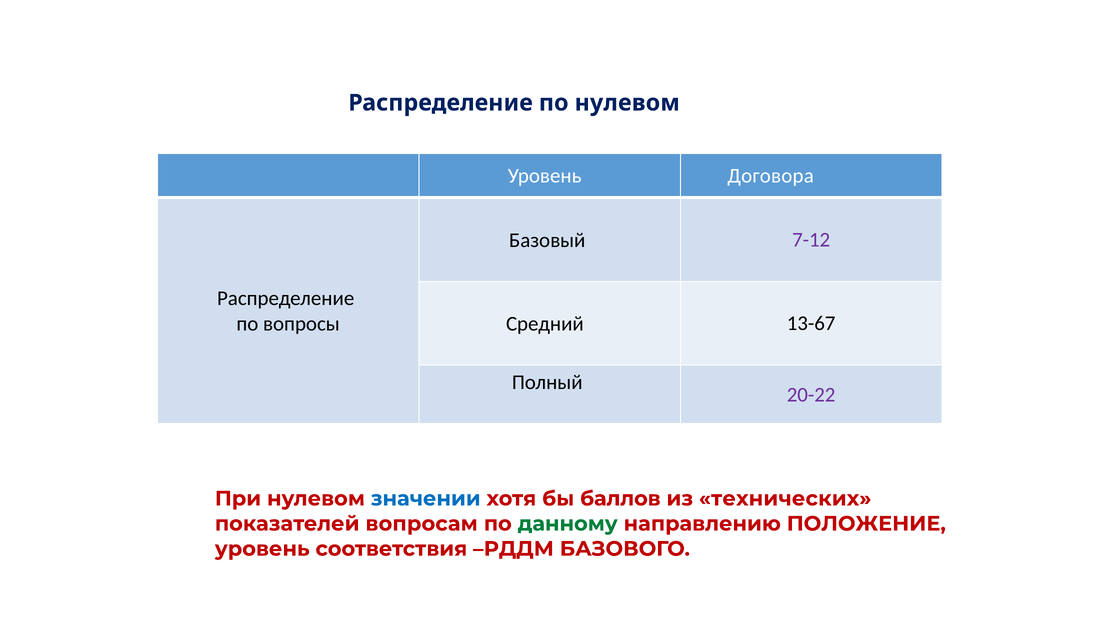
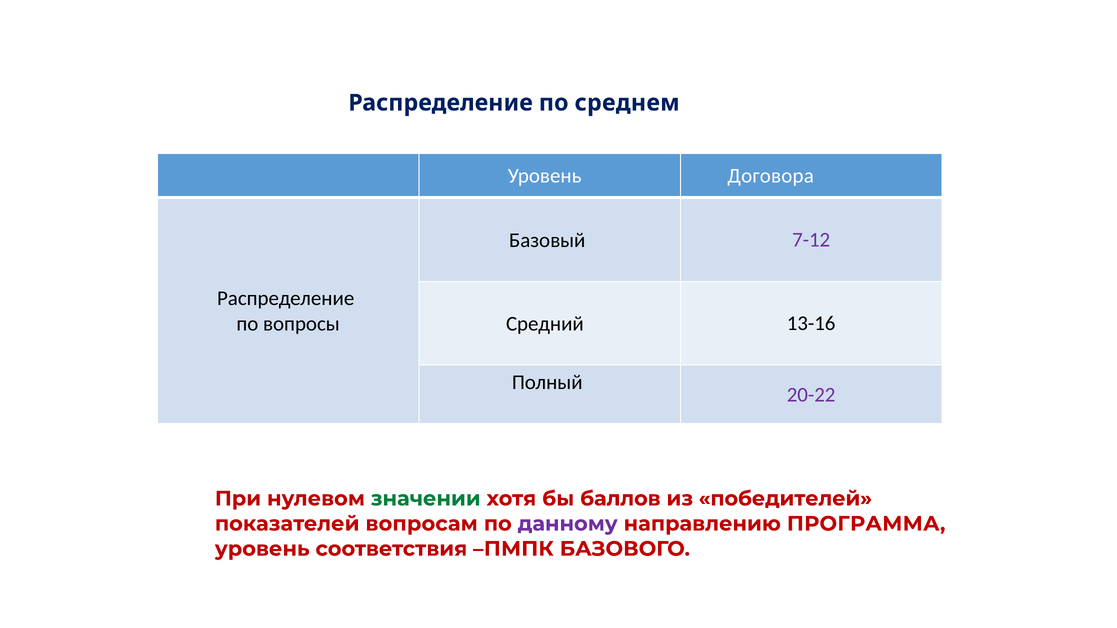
по нулевом: нулевом -> среднем (627, 103)
13-67: 13-67 -> 13-16 (811, 324)
значении colour: blue -> green (426, 499)
технических: технических -> победителей (785, 499)
данному colour: green -> purple (568, 524)
ПОЛОЖЕНИЕ: ПОЛОЖЕНИЕ -> ПРОГРАММА (866, 524)
РДДМ: РДДМ -> ПМПК (513, 549)
